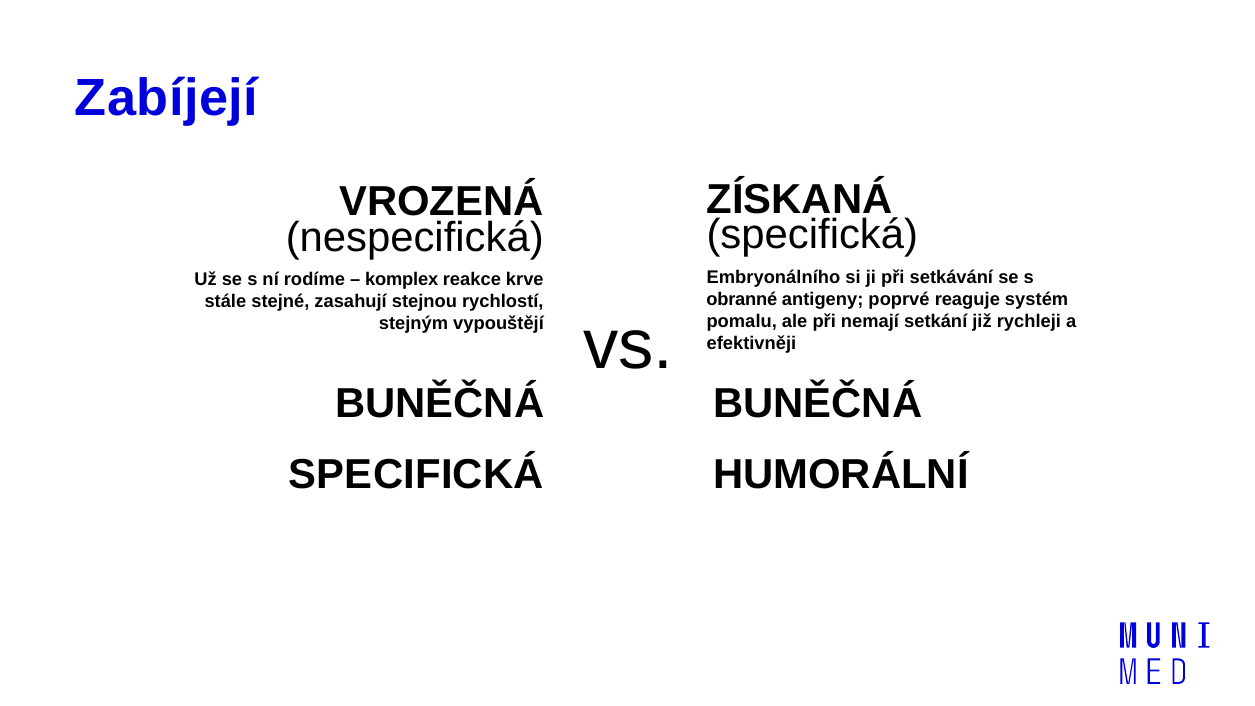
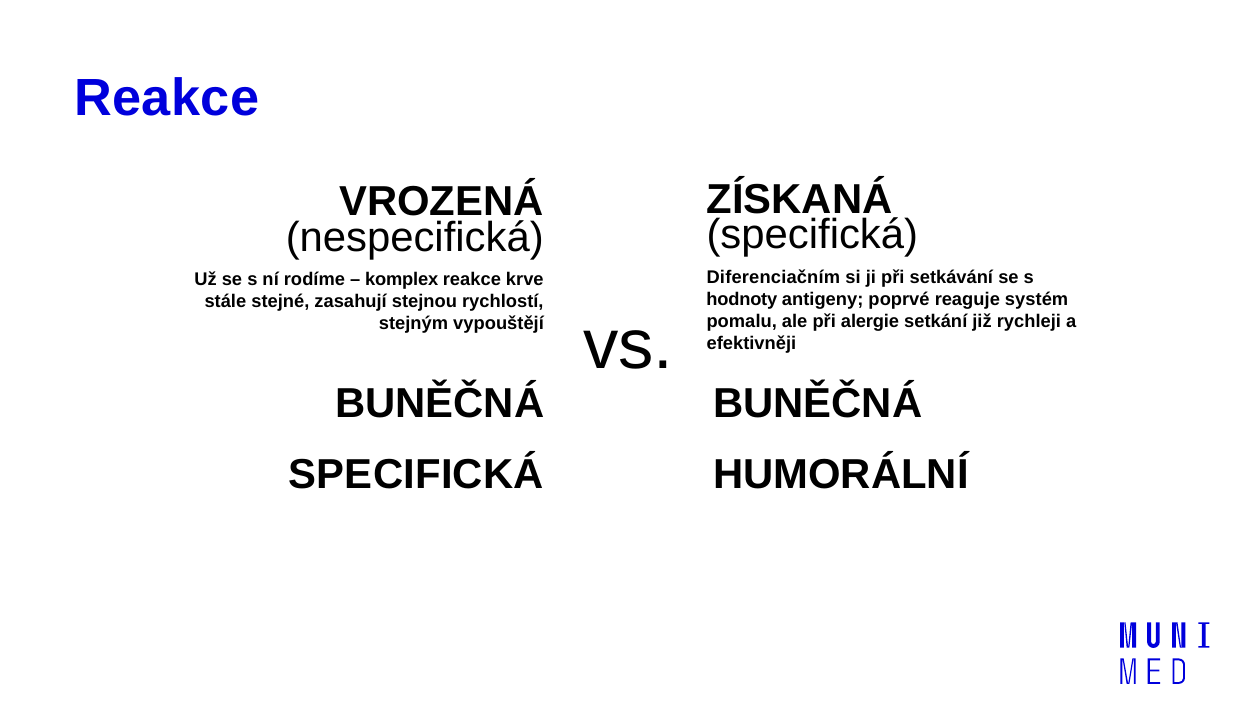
Zabíjejí: Zabíjejí -> Reakce (167, 99)
Embryonálního: Embryonálního -> Diferenciačním (773, 277)
obranné: obranné -> hodnoty (742, 299)
nemají: nemají -> alergie (870, 321)
